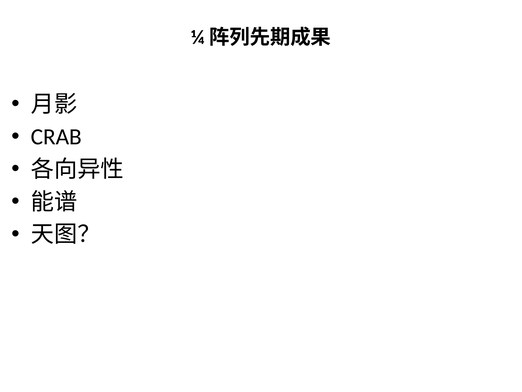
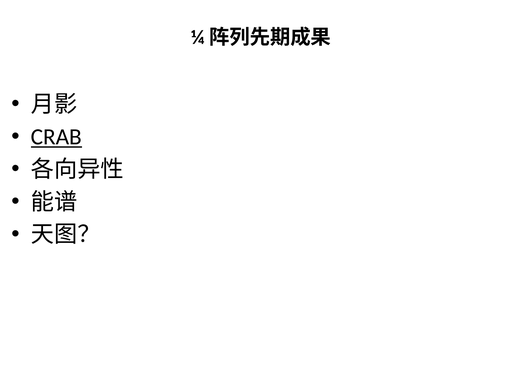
CRAB underline: none -> present (56, 137)
